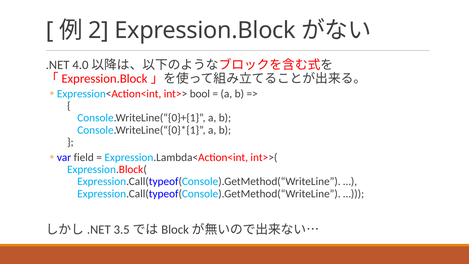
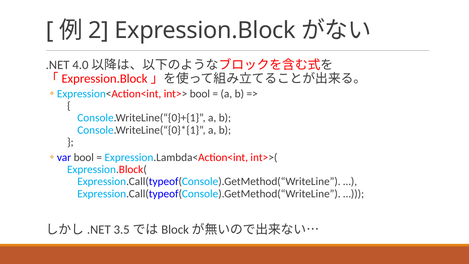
var field: field -> bool (84, 157)
